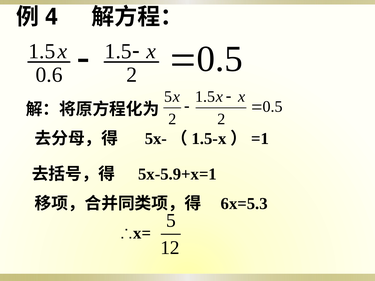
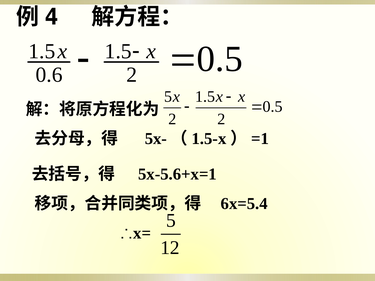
5x-5.9+x=1: 5x-5.9+x=1 -> 5x-5.6+x=1 (177, 174)
6x=5.3: 6x=5.3 -> 6x=5.4 (244, 204)
